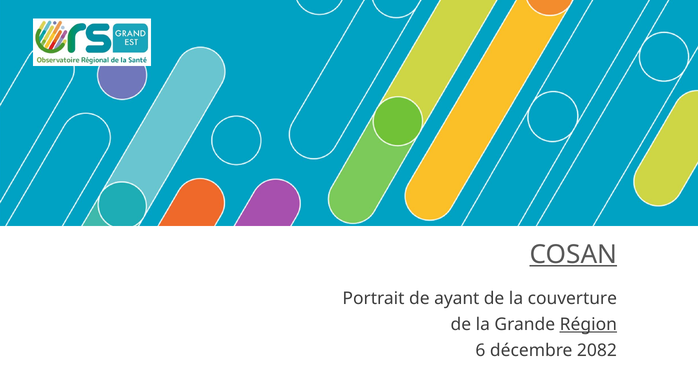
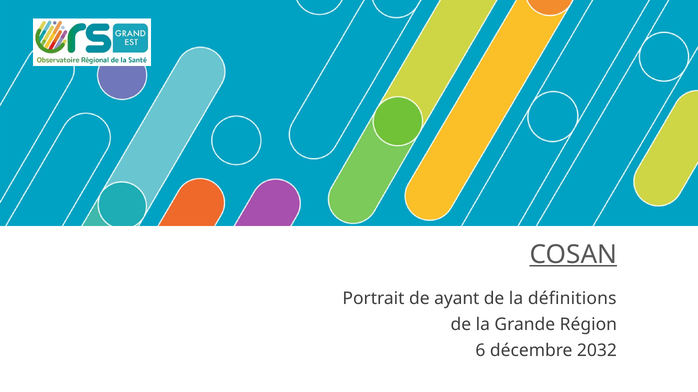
couverture: couverture -> définitions (572, 299)
Région underline: present -> none (588, 325)
2082: 2082 -> 2032 (597, 351)
